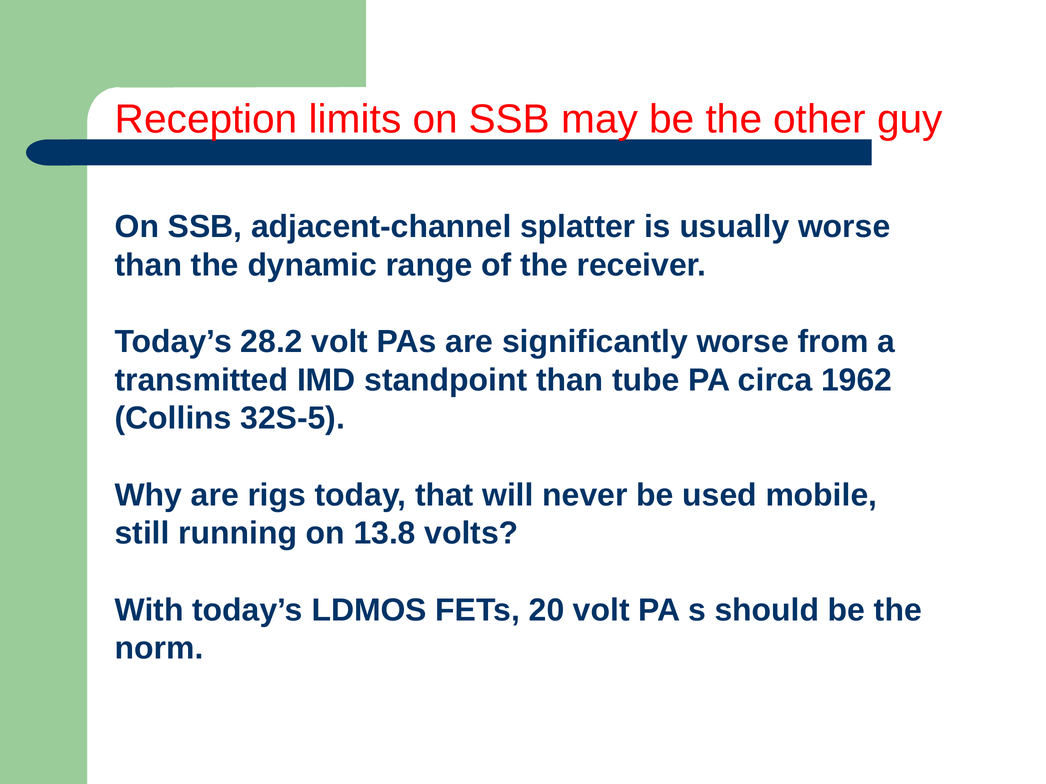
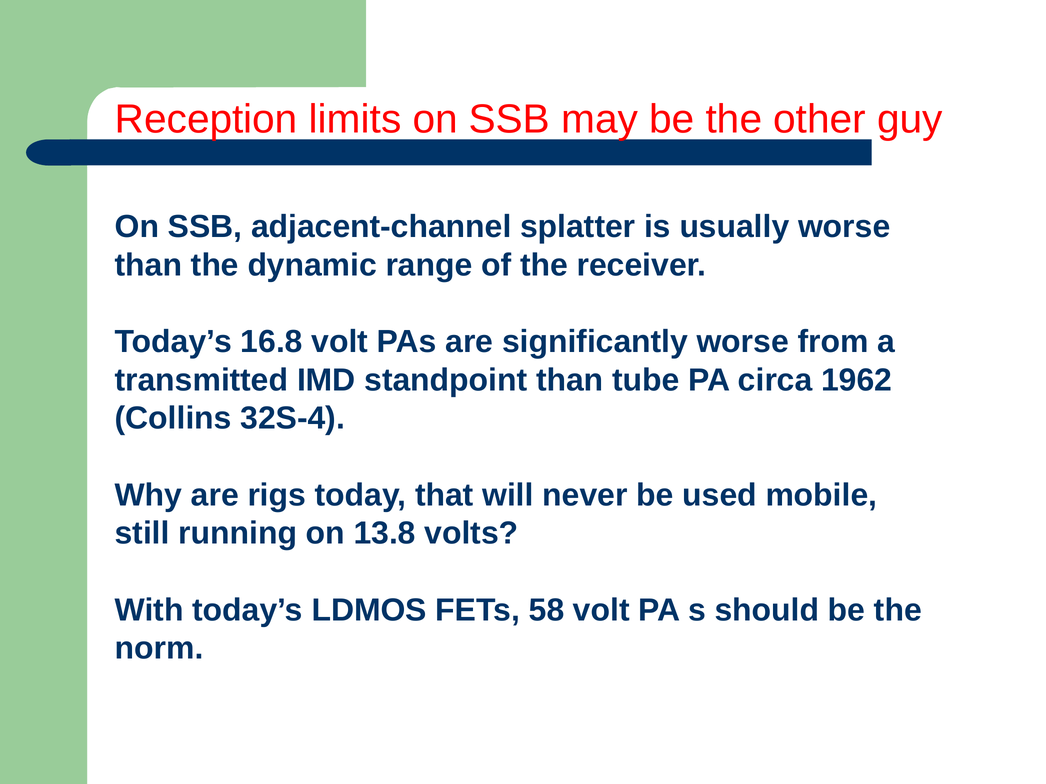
28.2: 28.2 -> 16.8 (272, 342)
32S-5: 32S-5 -> 32S-4 (293, 419)
20: 20 -> 58 (547, 610)
